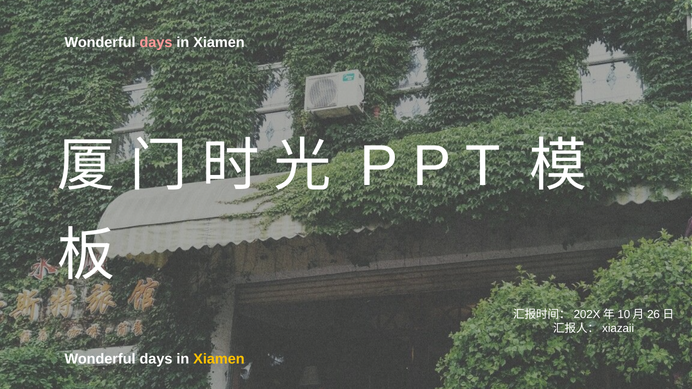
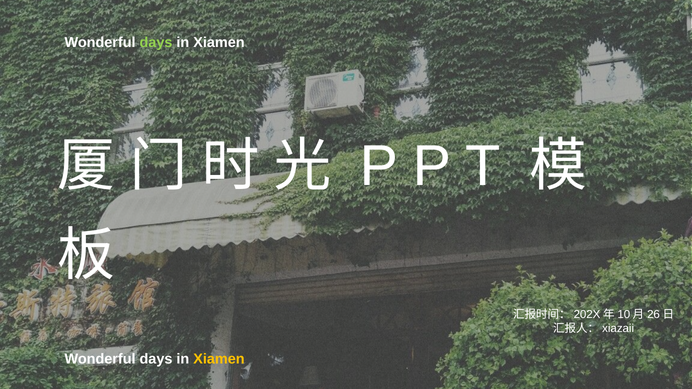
days colour: pink -> light green (156, 43)
